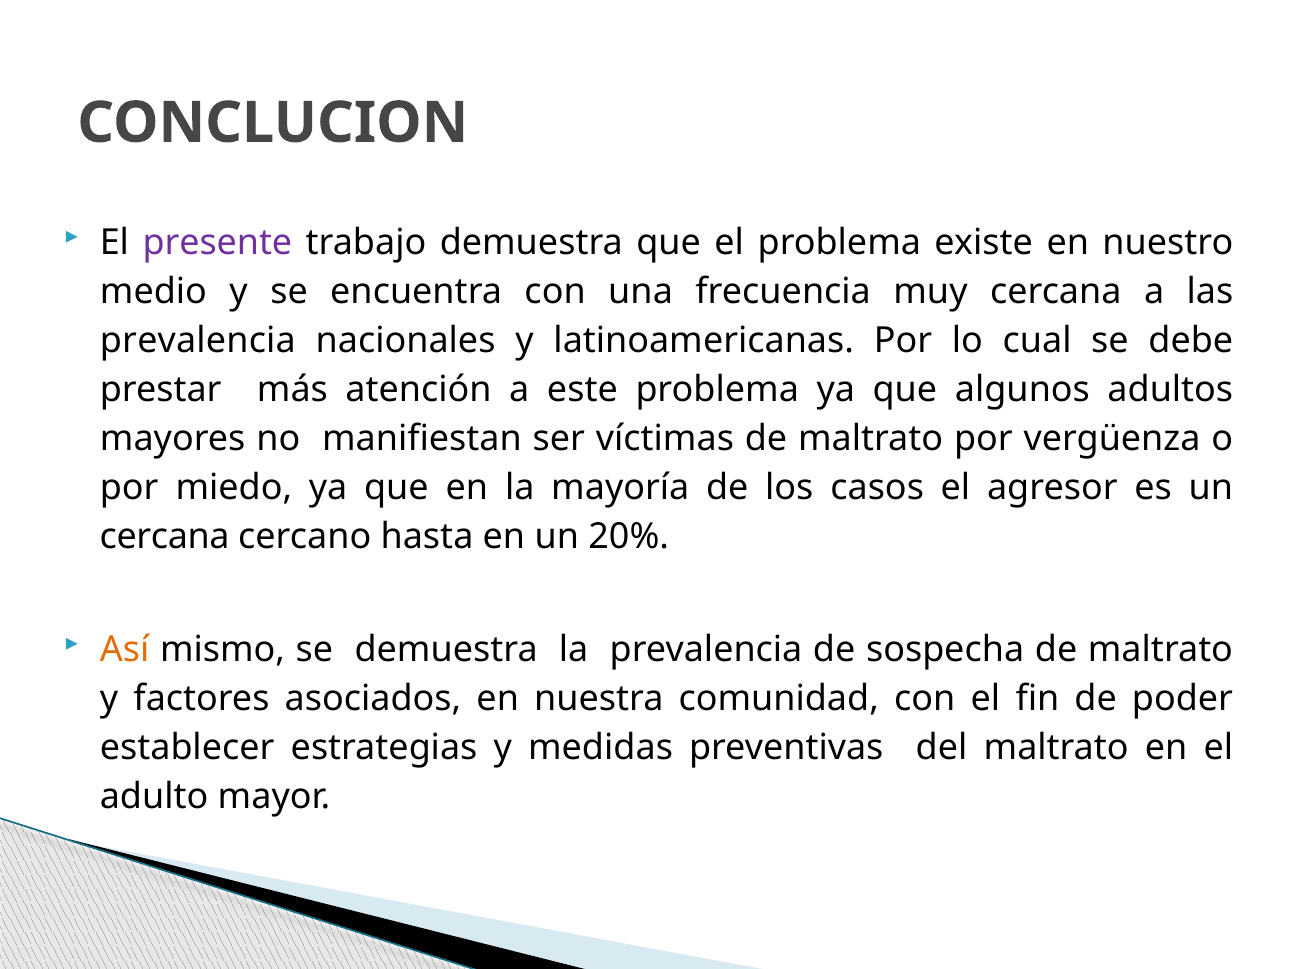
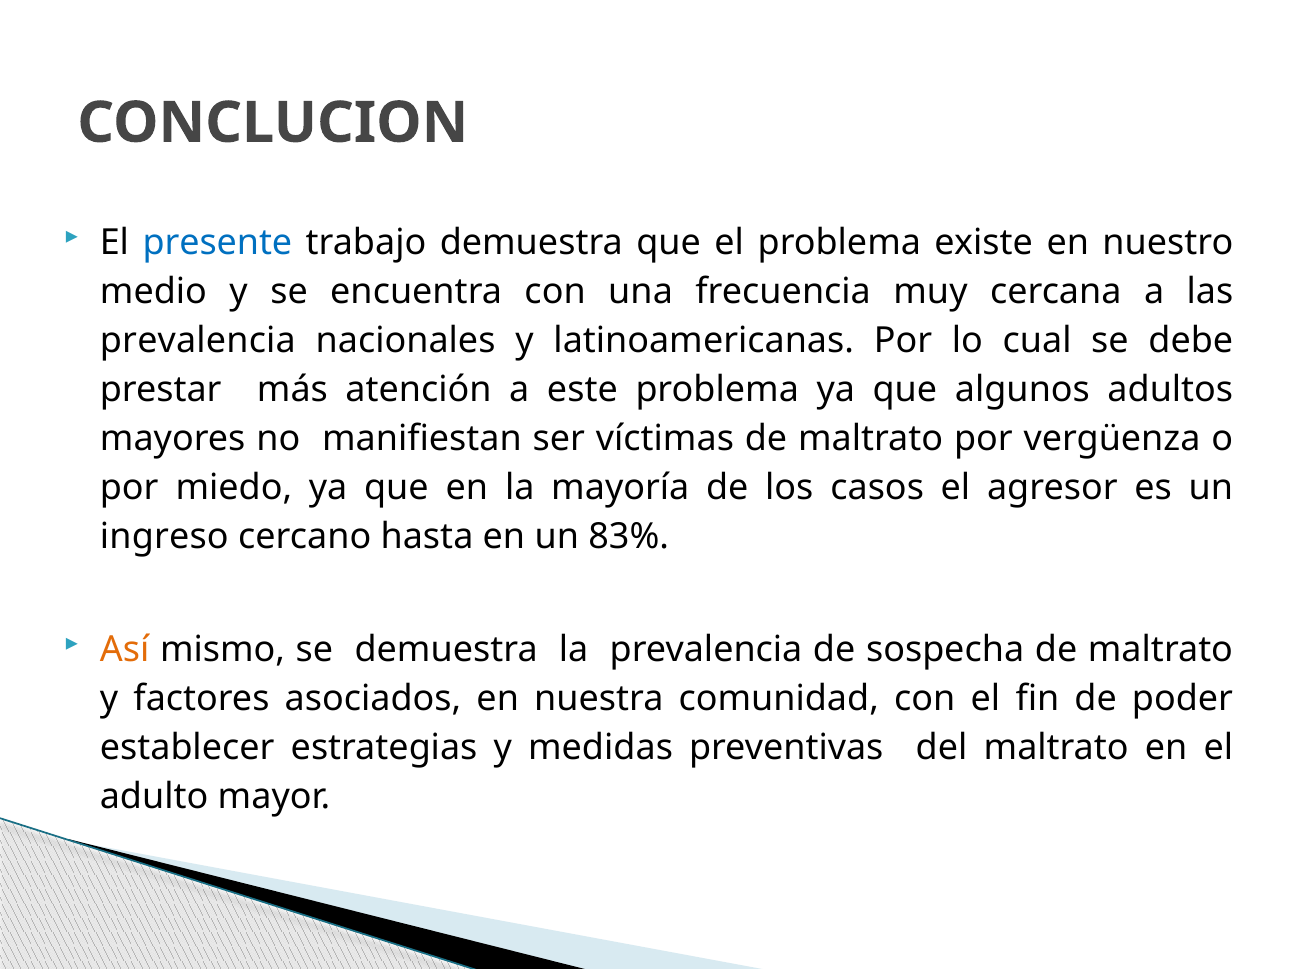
presente colour: purple -> blue (217, 242)
cercana: cercana -> ingreso (164, 537)
20%: 20% -> 83% (629, 537)
